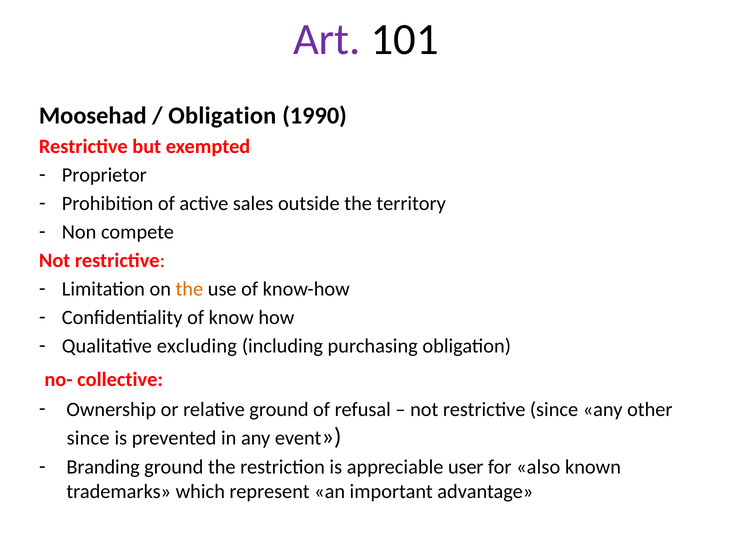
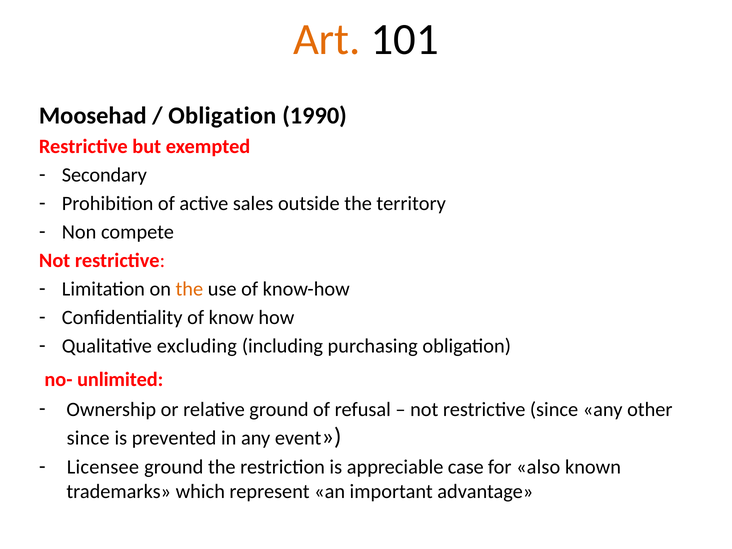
Art colour: purple -> orange (327, 39)
Proprietor: Proprietor -> Secondary (104, 175)
collective: collective -> unlimited (120, 379)
Branding: Branding -> Licensee (103, 467)
user: user -> case (466, 467)
